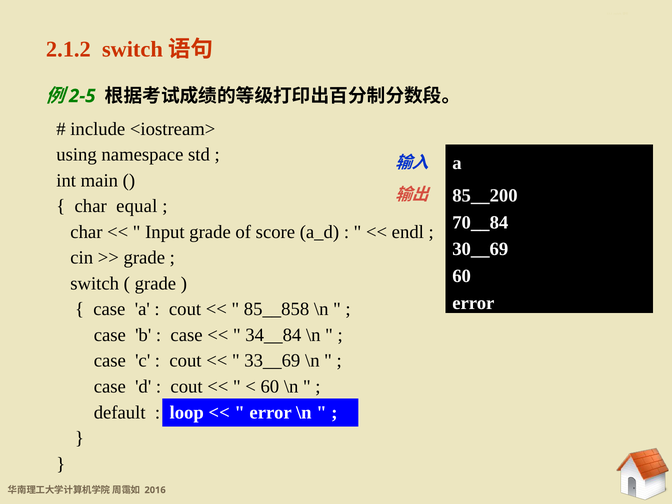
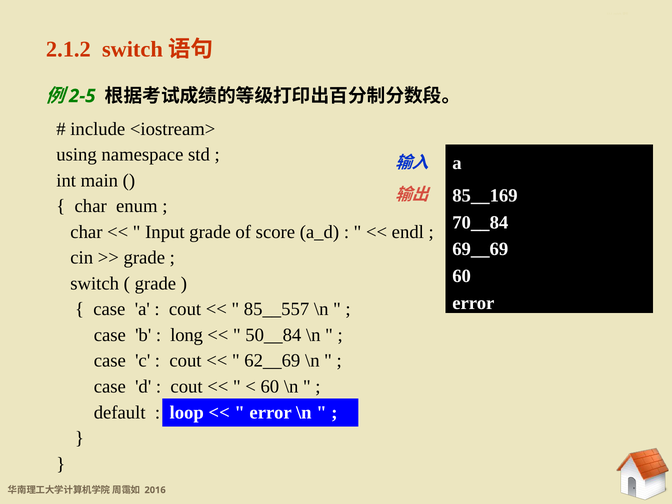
85__200: 85__200 -> 85__169 (485, 195)
equal: equal -> enum (137, 206)
30__69: 30__69 -> 69__69 (480, 249)
85__858: 85__858 -> 85__557 (277, 309)
case: case -> long (187, 335)
34__84: 34__84 -> 50__84 (273, 335)
33__69: 33__69 -> 62__69 (272, 361)
